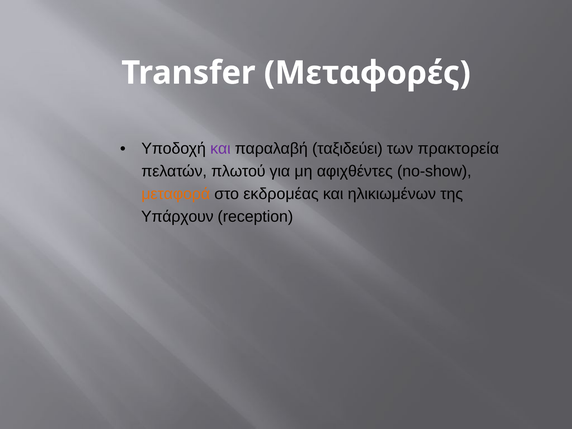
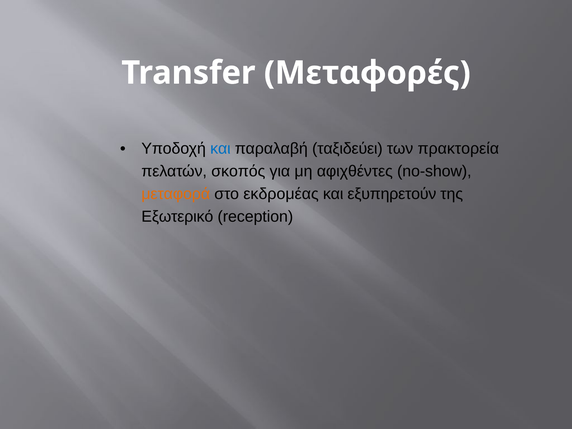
και colour: purple -> blue (220, 148)
πλωτού: πλωτού -> σκοπός (238, 171)
ηλικιωμένων: ηλικιωμένων -> εξυπηρετούν (392, 194)
Υπάρχουν: Υπάρχουν -> Εξωτερικό (177, 217)
